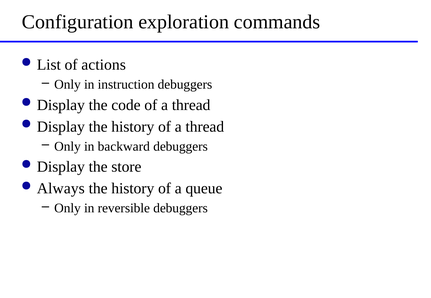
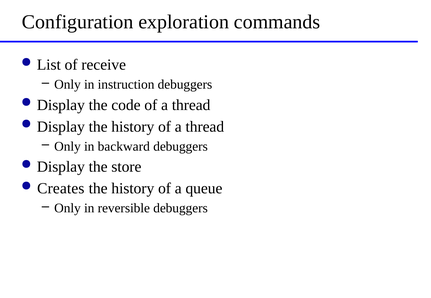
actions: actions -> receive (104, 65)
Always: Always -> Creates (61, 189)
